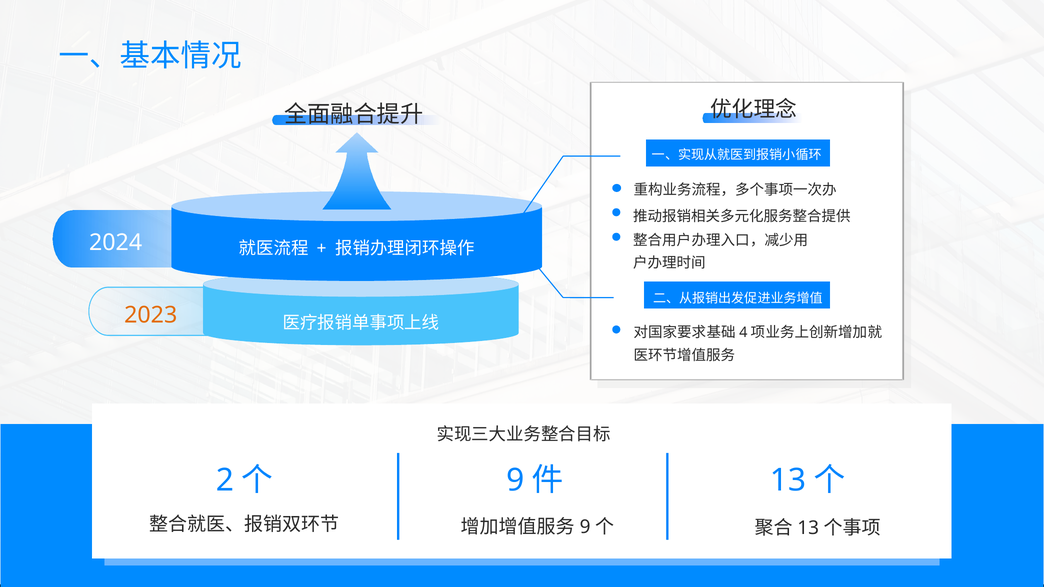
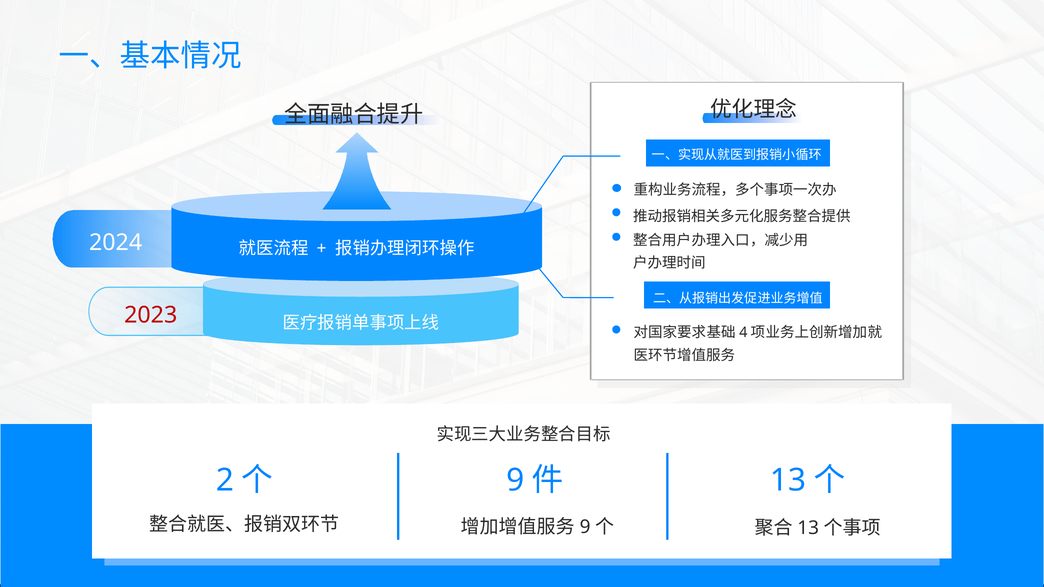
2023 colour: orange -> red (151, 315)
